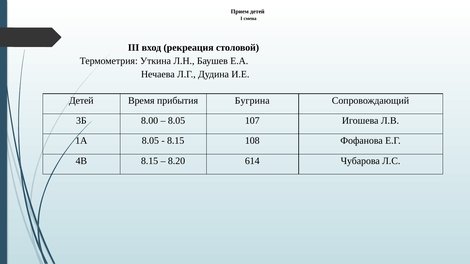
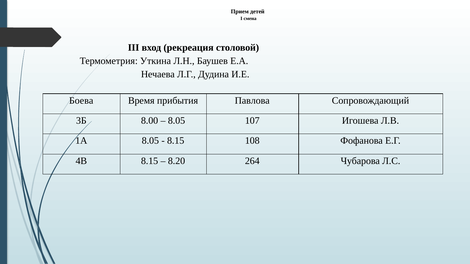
Детей: Детей -> Боева (81, 101)
Бугрина: Бугрина -> Павлова (252, 101)
614: 614 -> 264 (252, 161)
